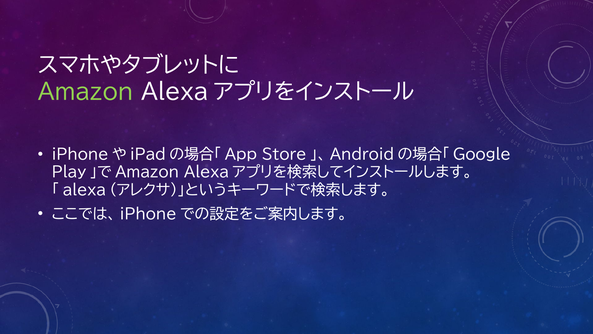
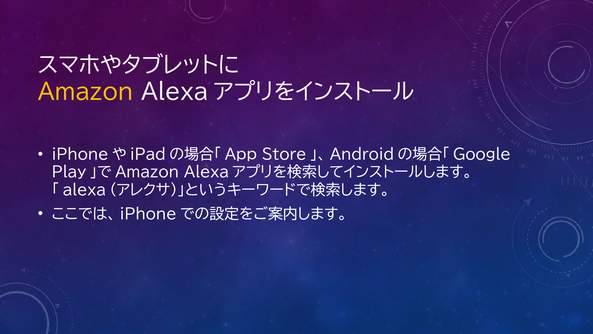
Amazon colour: light green -> yellow (86, 92)
